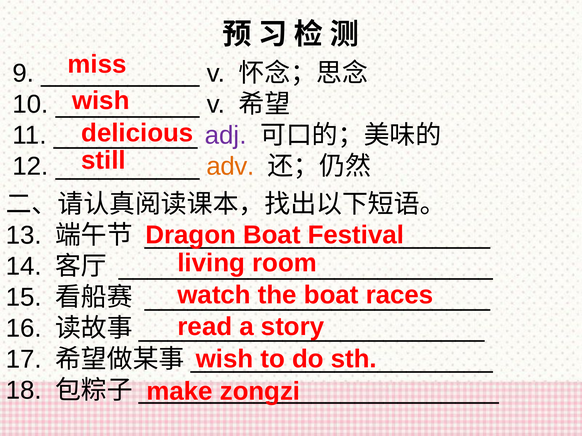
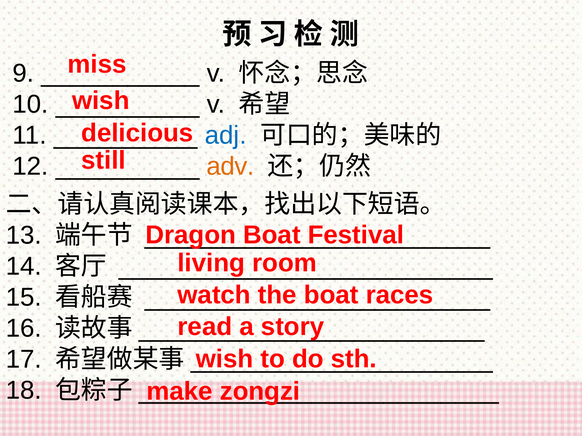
adj colour: purple -> blue (226, 136)
